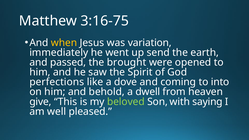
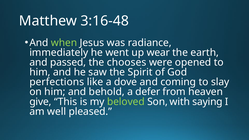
3:16-75: 3:16-75 -> 3:16-48 (105, 21)
when colour: yellow -> light green (64, 43)
variation: variation -> radiance (150, 43)
send: send -> wear (158, 53)
brought: brought -> chooses (127, 62)
into: into -> slay (220, 82)
dwell: dwell -> defer (148, 92)
